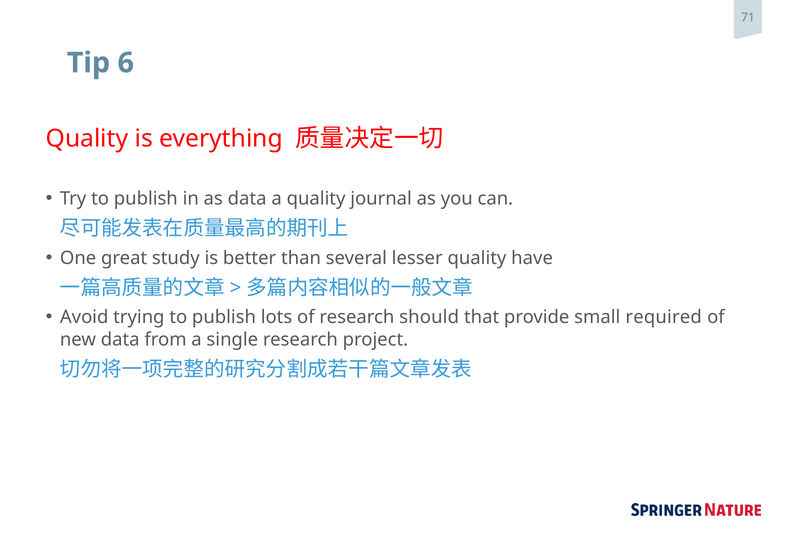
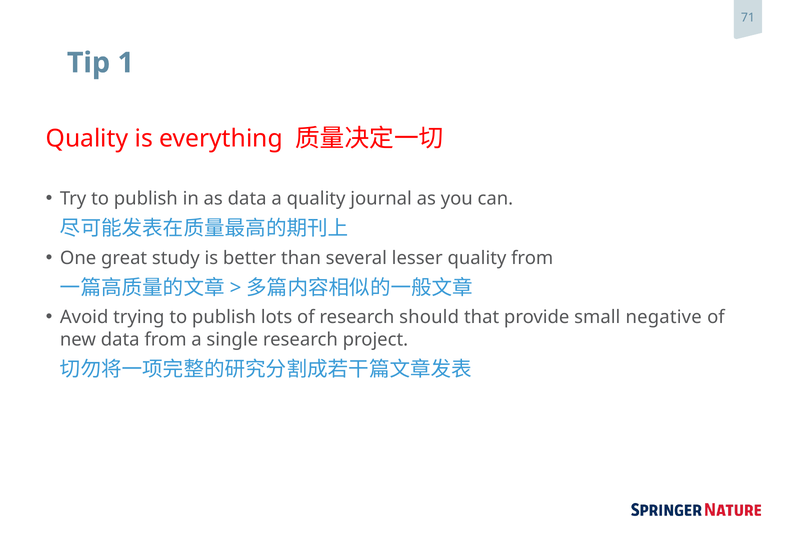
6: 6 -> 1 (126, 63)
quality have: have -> from (532, 258)
required: required -> negative (664, 317)
